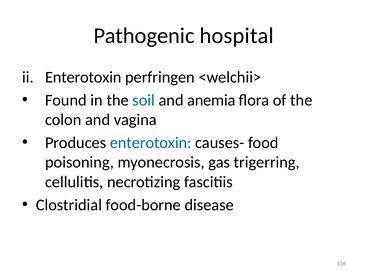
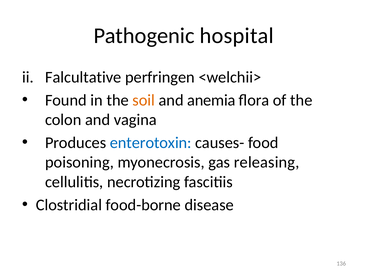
Enterotoxin: Enterotoxin -> Falcultative (83, 77)
soil colour: blue -> orange (144, 100)
trigerring: trigerring -> releasing (267, 162)
